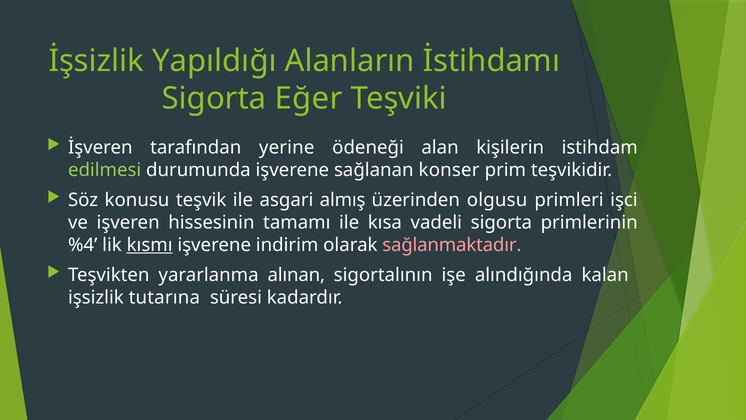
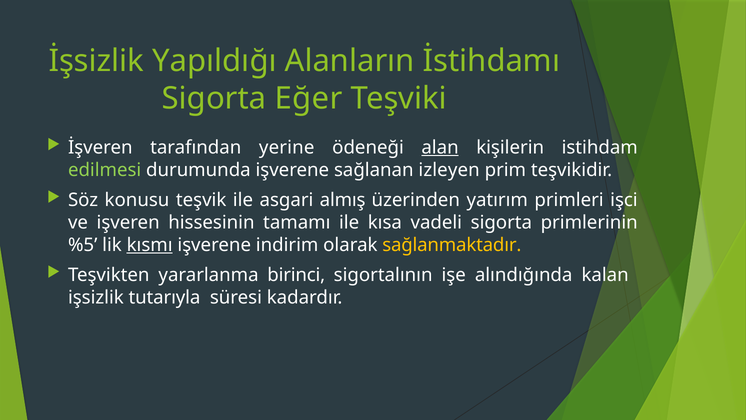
alan underline: none -> present (440, 148)
konser: konser -> izleyen (449, 170)
olgusu: olgusu -> yatırım (497, 200)
%4: %4 -> %5 (83, 245)
sağlanmaktadır colour: pink -> yellow (452, 245)
alınan: alınan -> birinci (296, 275)
tutarına: tutarına -> tutarıyla (164, 297)
